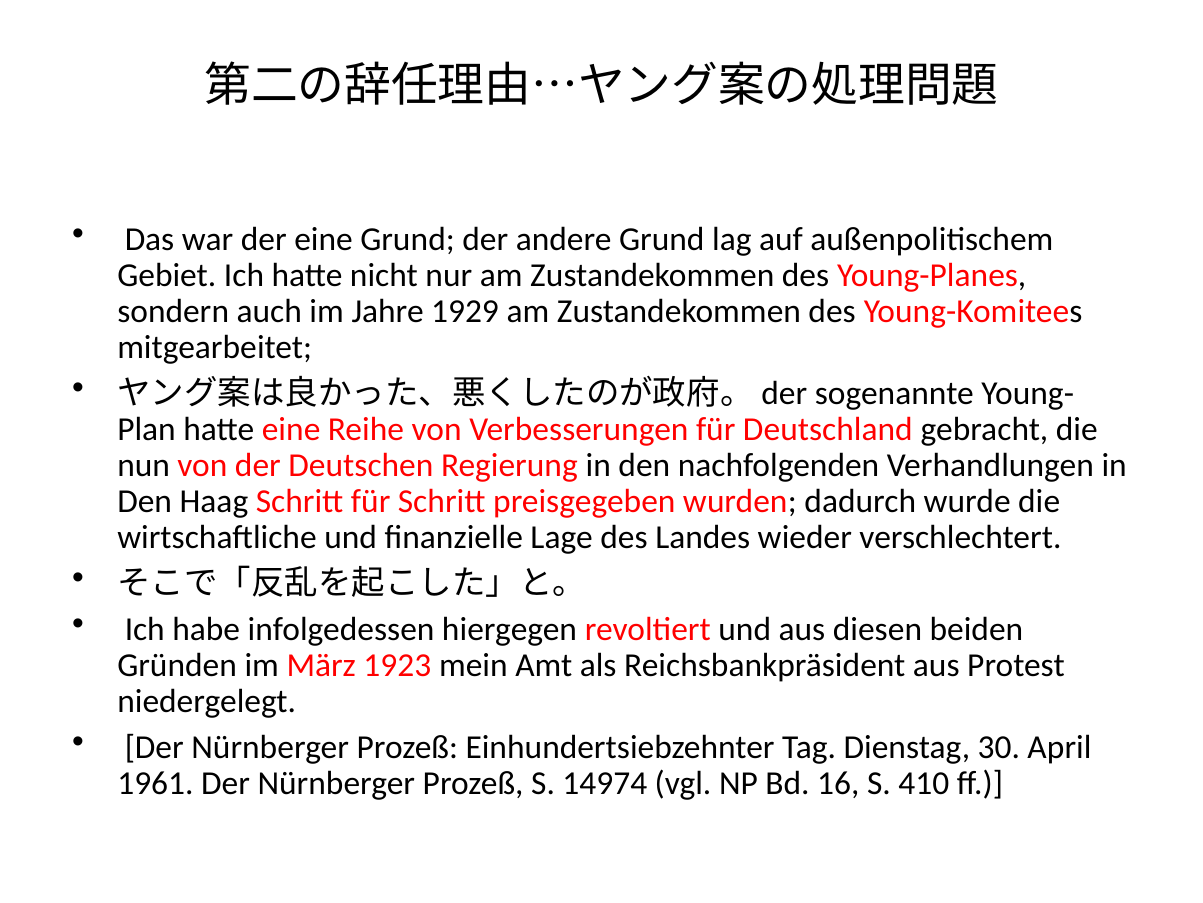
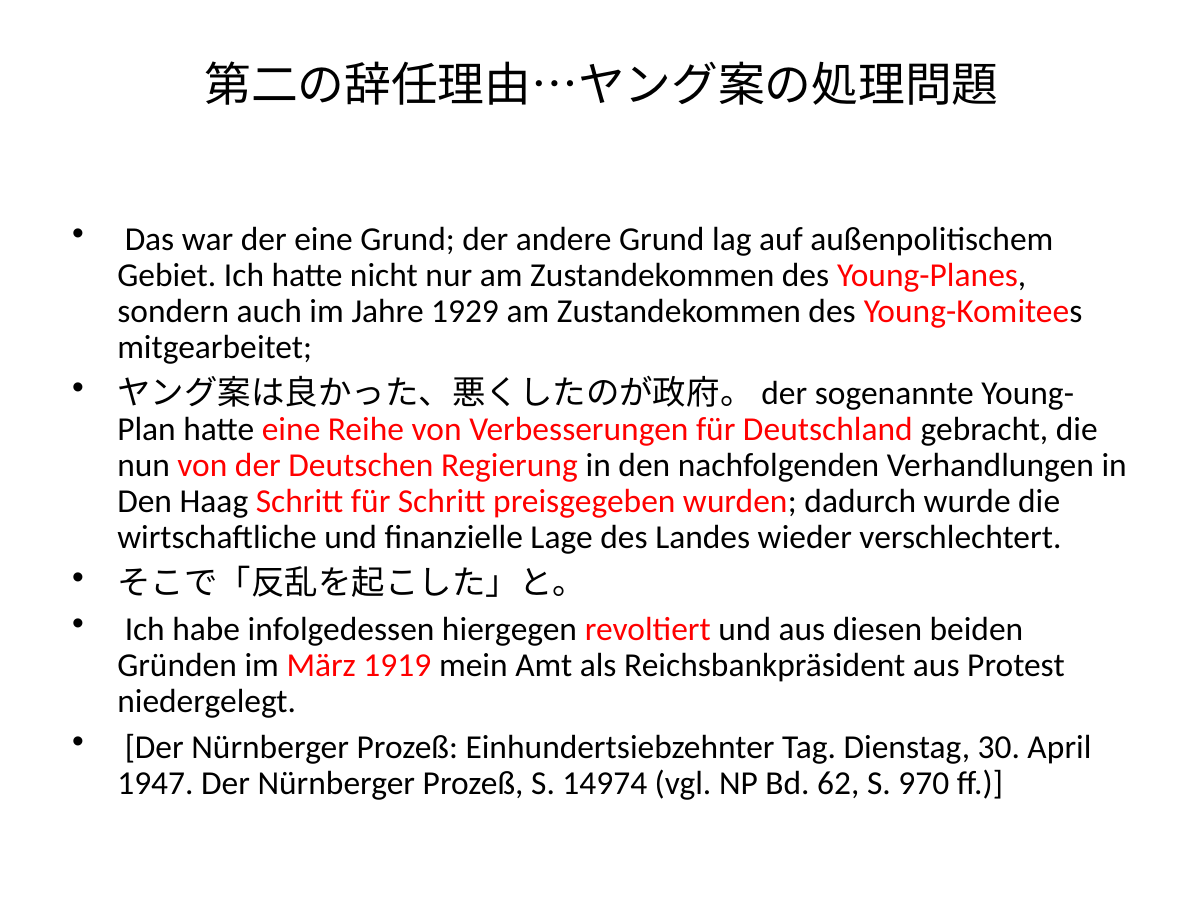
1923: 1923 -> 1919 (397, 665)
1961: 1961 -> 1947 (155, 783)
16: 16 -> 62 (838, 783)
410: 410 -> 970 (924, 783)
